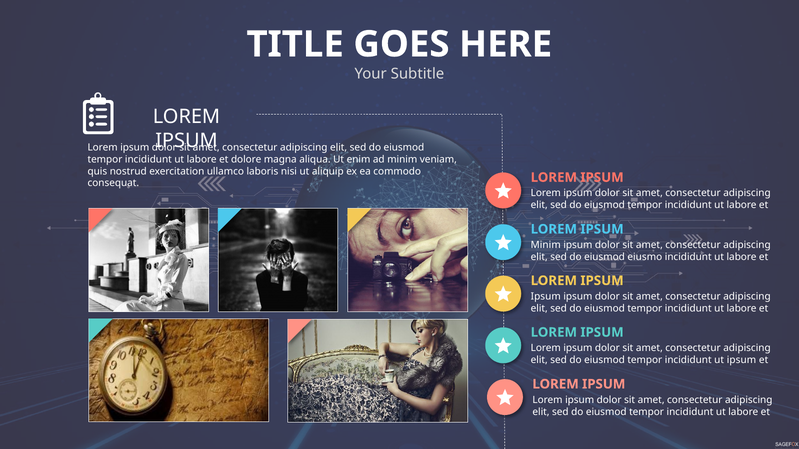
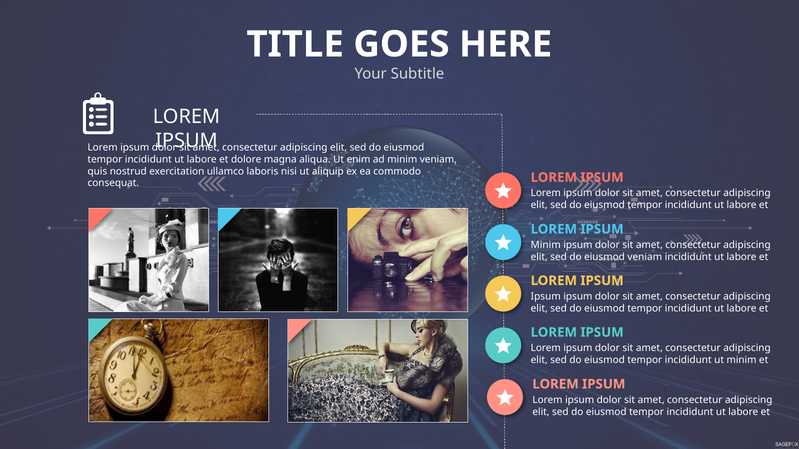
eiusmod eiusmo: eiusmo -> veniam (645, 257)
ut ipsum: ipsum -> minim (742, 360)
